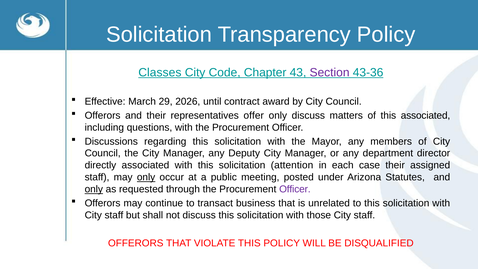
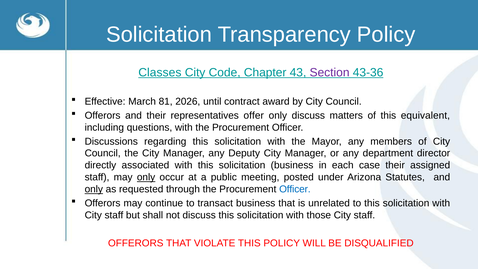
29: 29 -> 81 (166, 101)
this associated: associated -> equivalent (425, 115)
solicitation attention: attention -> business (292, 165)
Officer colour: purple -> blue (295, 189)
